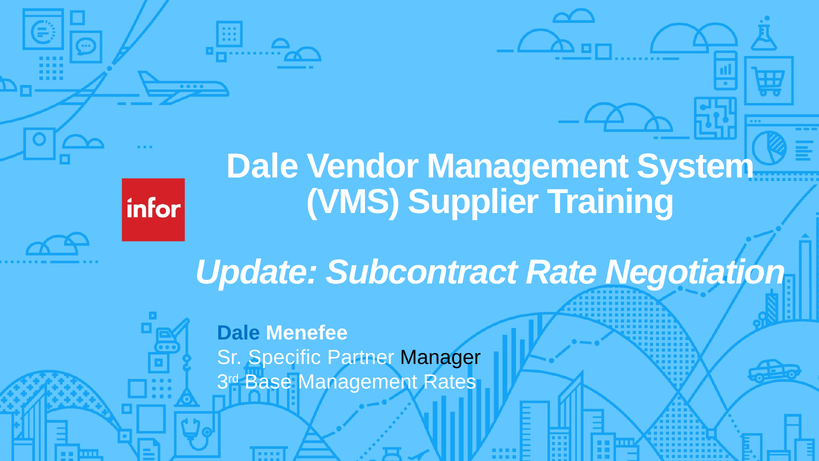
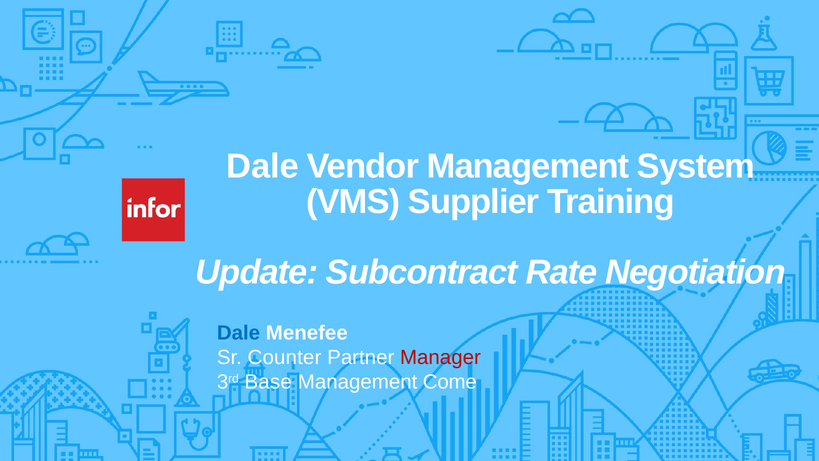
Specific: Specific -> Counter (284, 357)
Manager colour: black -> red (440, 357)
Rates: Rates -> Come (450, 382)
